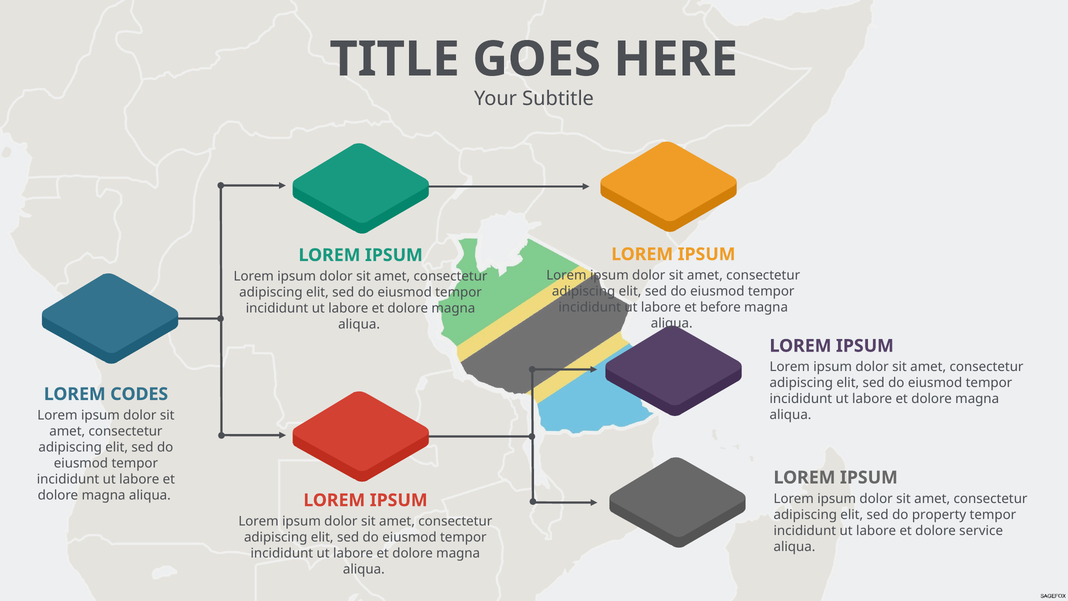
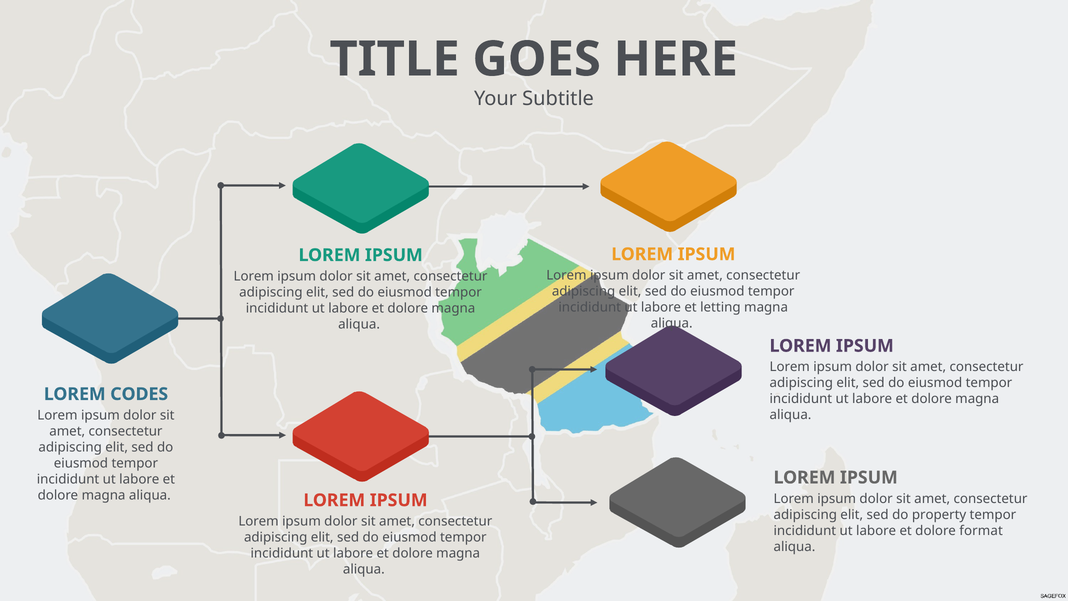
before: before -> letting (720, 307)
service: service -> format (981, 530)
